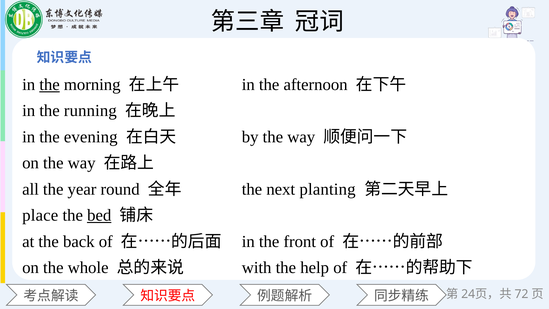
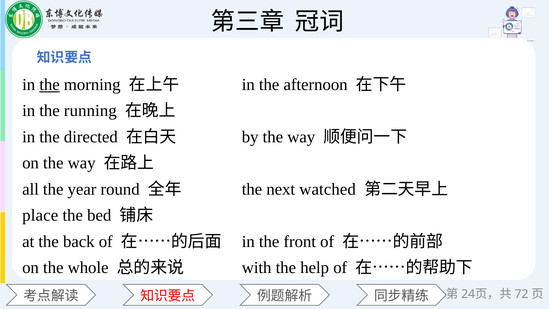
evening: evening -> directed (91, 137)
planting: planting -> watched (328, 189)
bed underline: present -> none (99, 215)
